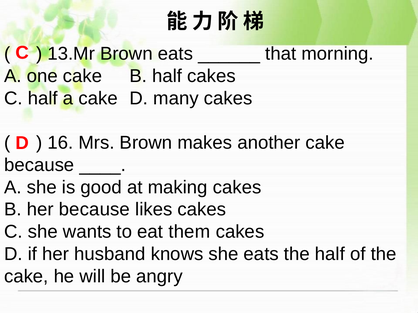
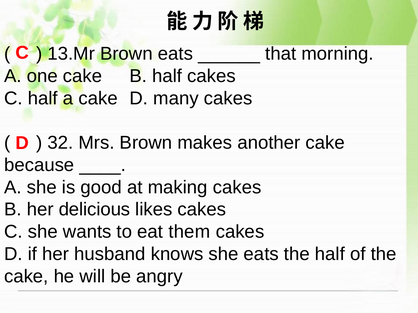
16: 16 -> 32 (60, 143)
her because: because -> delicious (94, 210)
